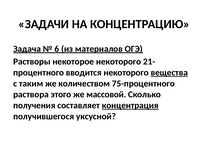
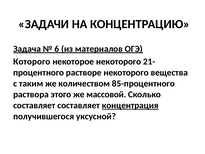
Растворы: Растворы -> Которого (32, 62)
вводится: вводится -> растворе (84, 72)
вещества underline: present -> none (169, 72)
75-процентного: 75-процентного -> 85-процентного (143, 83)
получения: получения -> составляет (34, 105)
